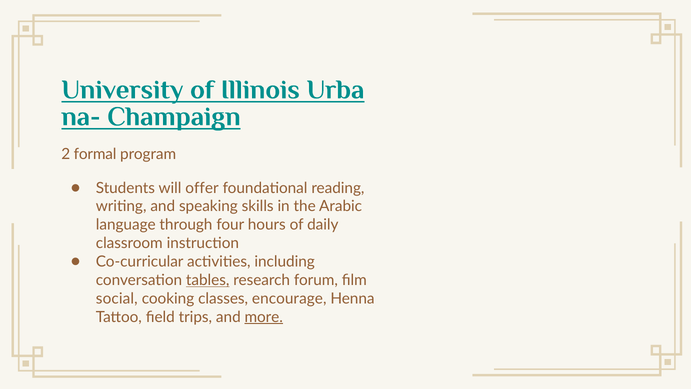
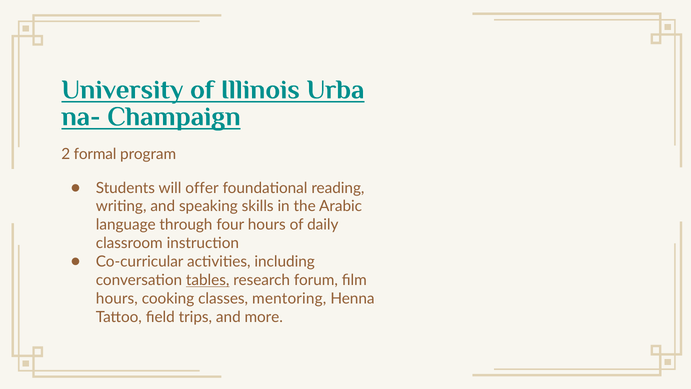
social: social -> hours (117, 298)
encourage: encourage -> mentoring (289, 298)
more underline: present -> none (264, 317)
